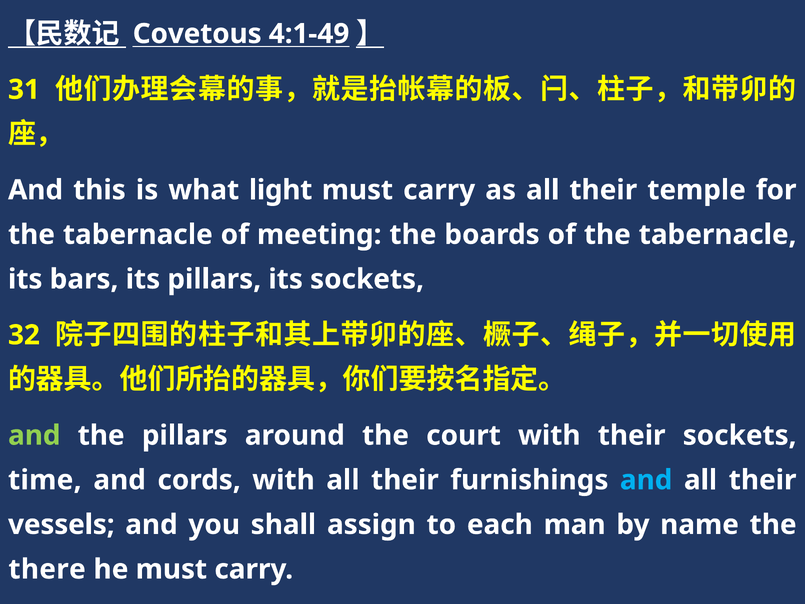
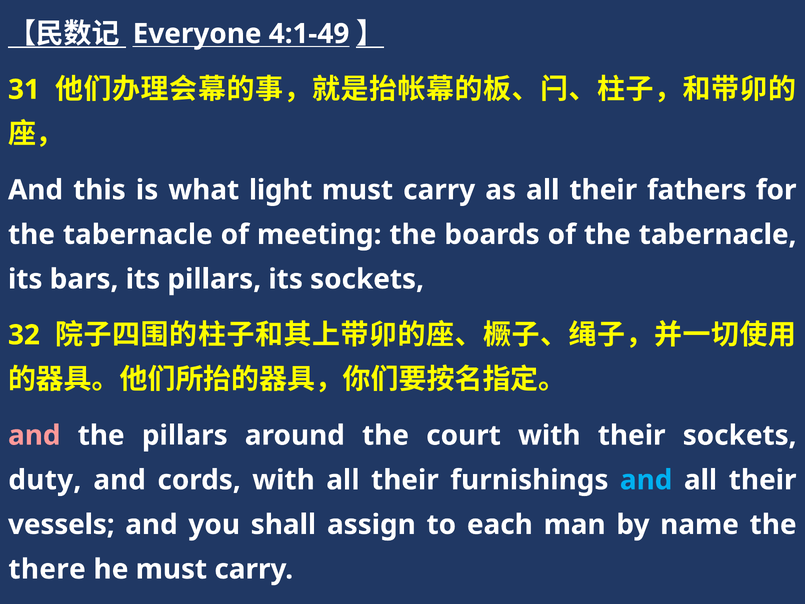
Covetous: Covetous -> Everyone (197, 34)
temple: temple -> fathers (697, 190)
and colour: light green -> pink (34, 435)
time: time -> duty (45, 480)
